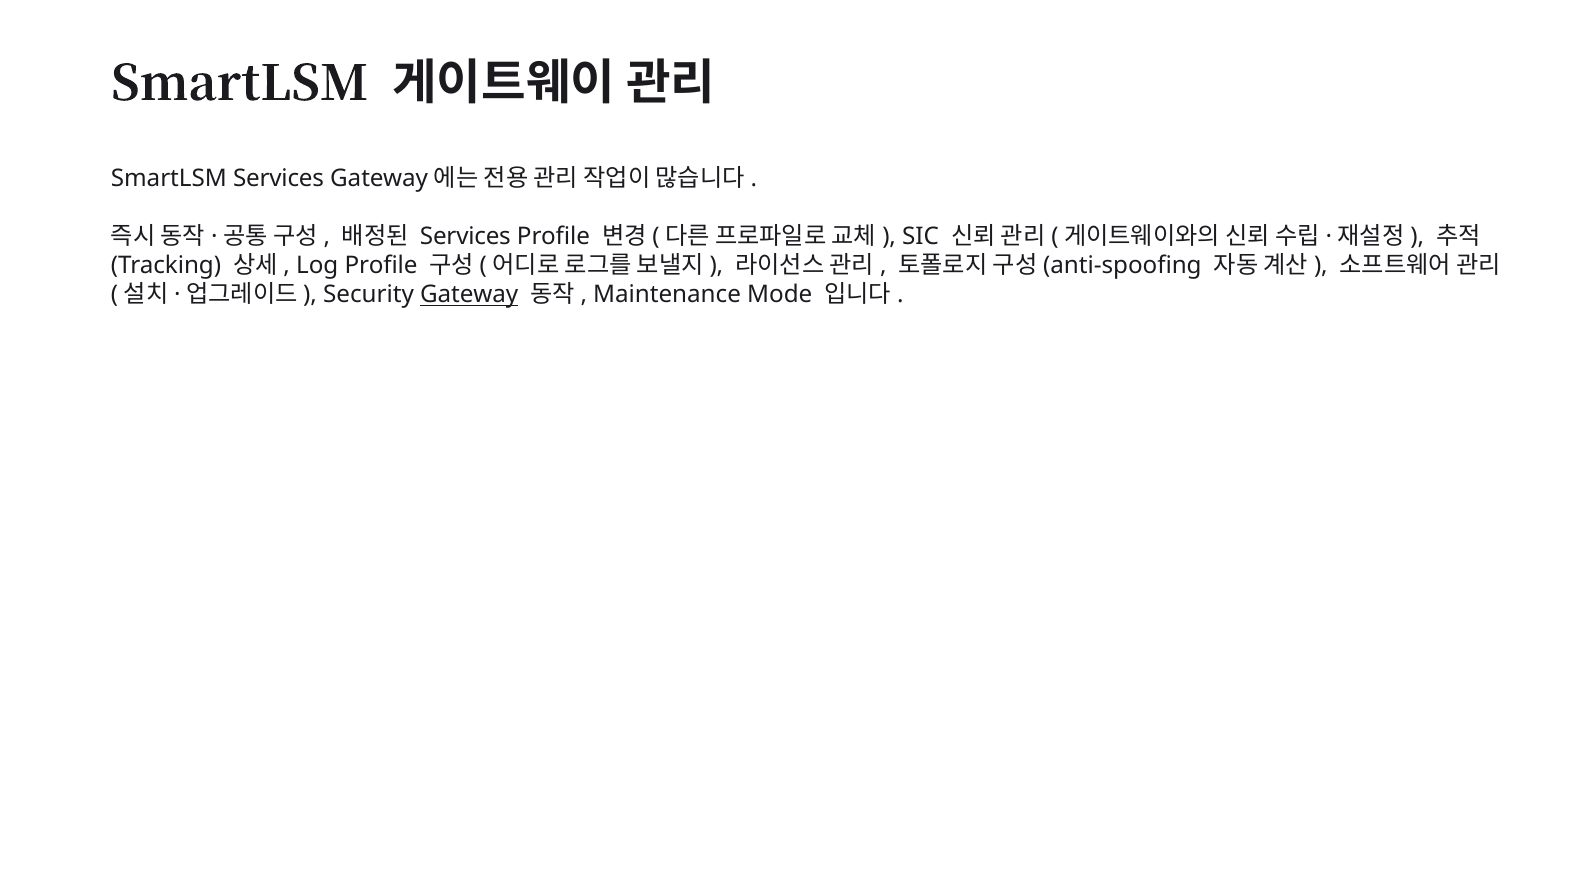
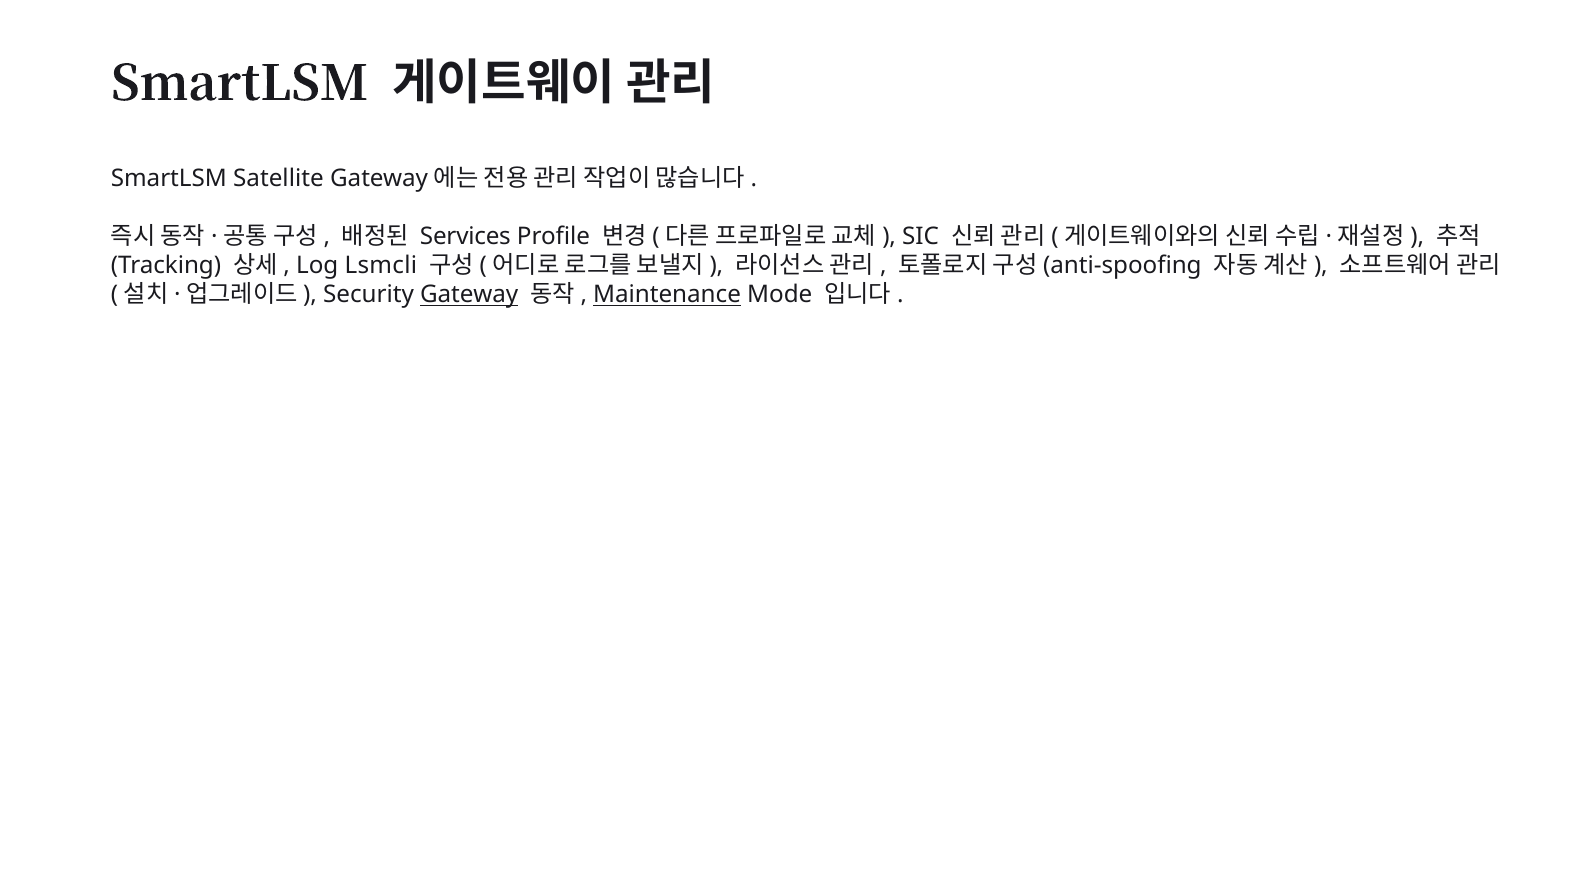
SmartLSM Services: Services -> Satellite (278, 179)
Log Profile: Profile -> Lsmcli (381, 266)
Maintenance underline: none -> present (667, 295)
